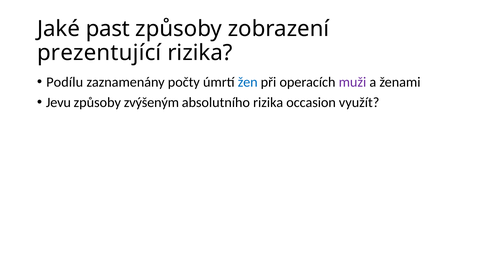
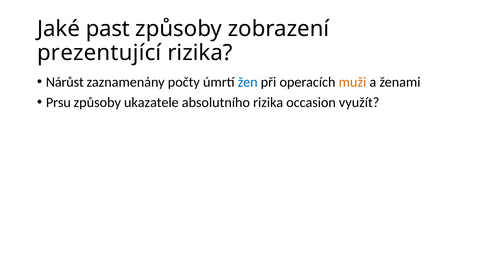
Podílu: Podílu -> Nárůst (65, 82)
muži colour: purple -> orange (352, 82)
Jevu: Jevu -> Prsu (58, 103)
zvýšeným: zvýšeným -> ukazatele (151, 103)
